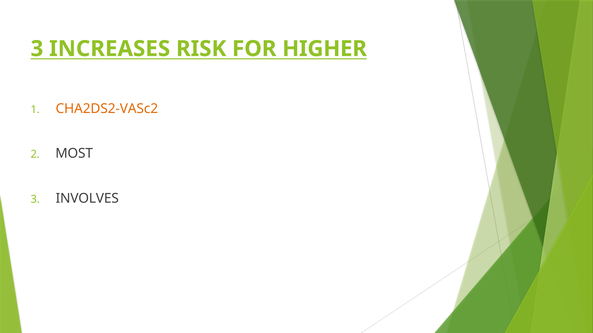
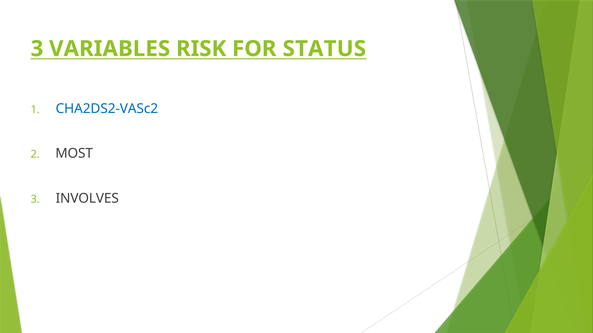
INCREASES: INCREASES -> VARIABLES (110, 49)
HIGHER: HIGHER -> STATUS (324, 49)
CHA2DS2-VASc2 colour: orange -> blue (107, 109)
